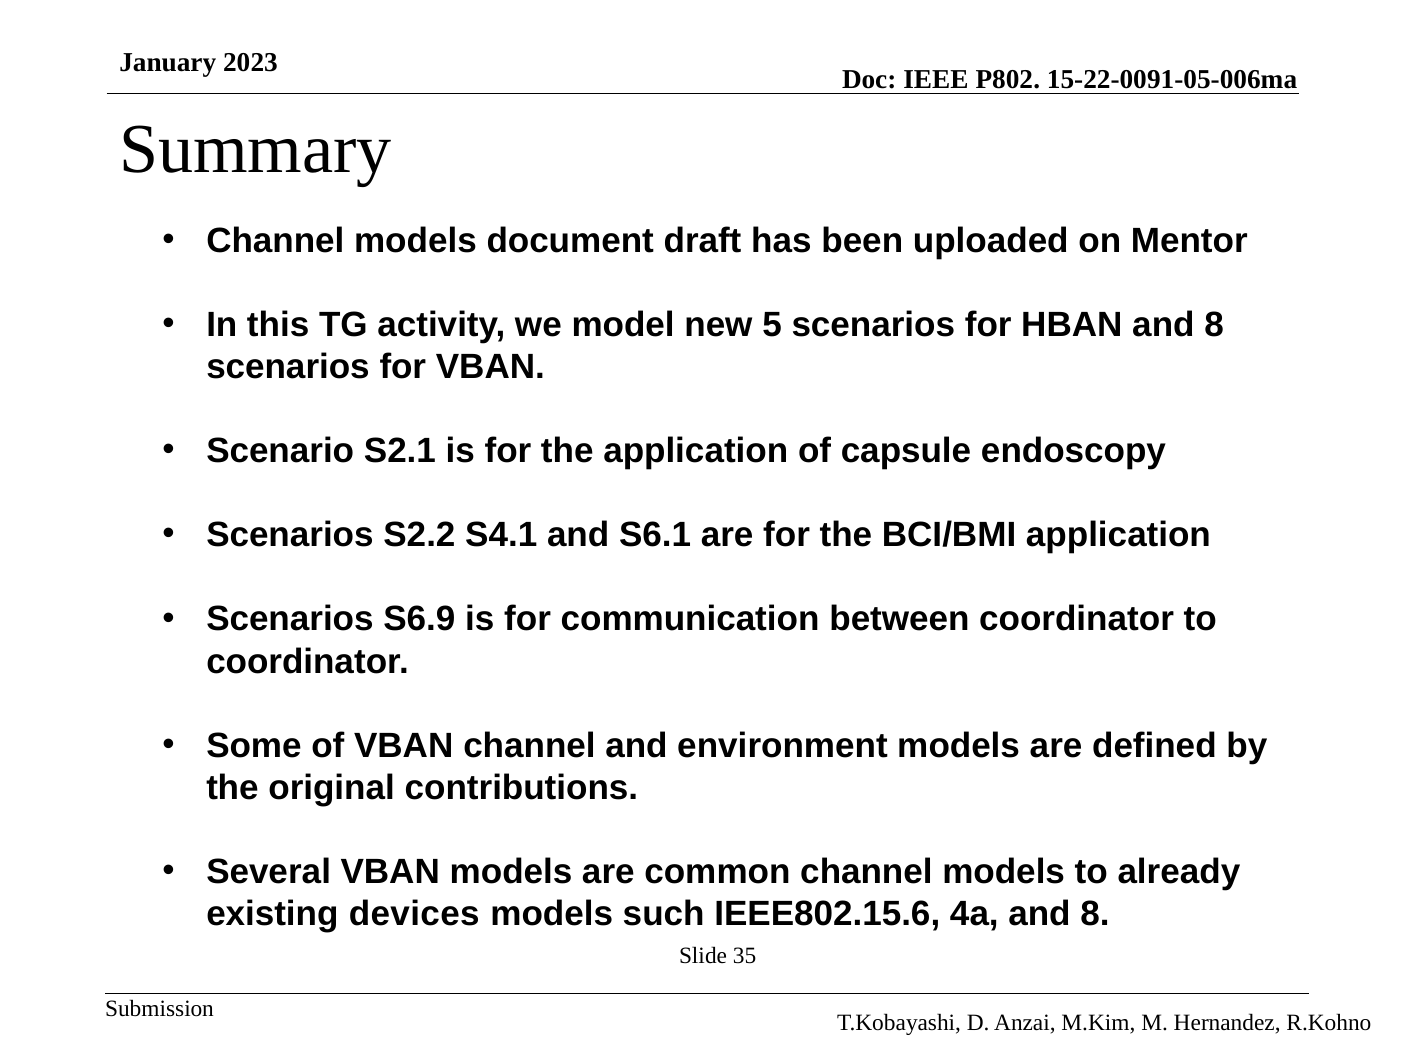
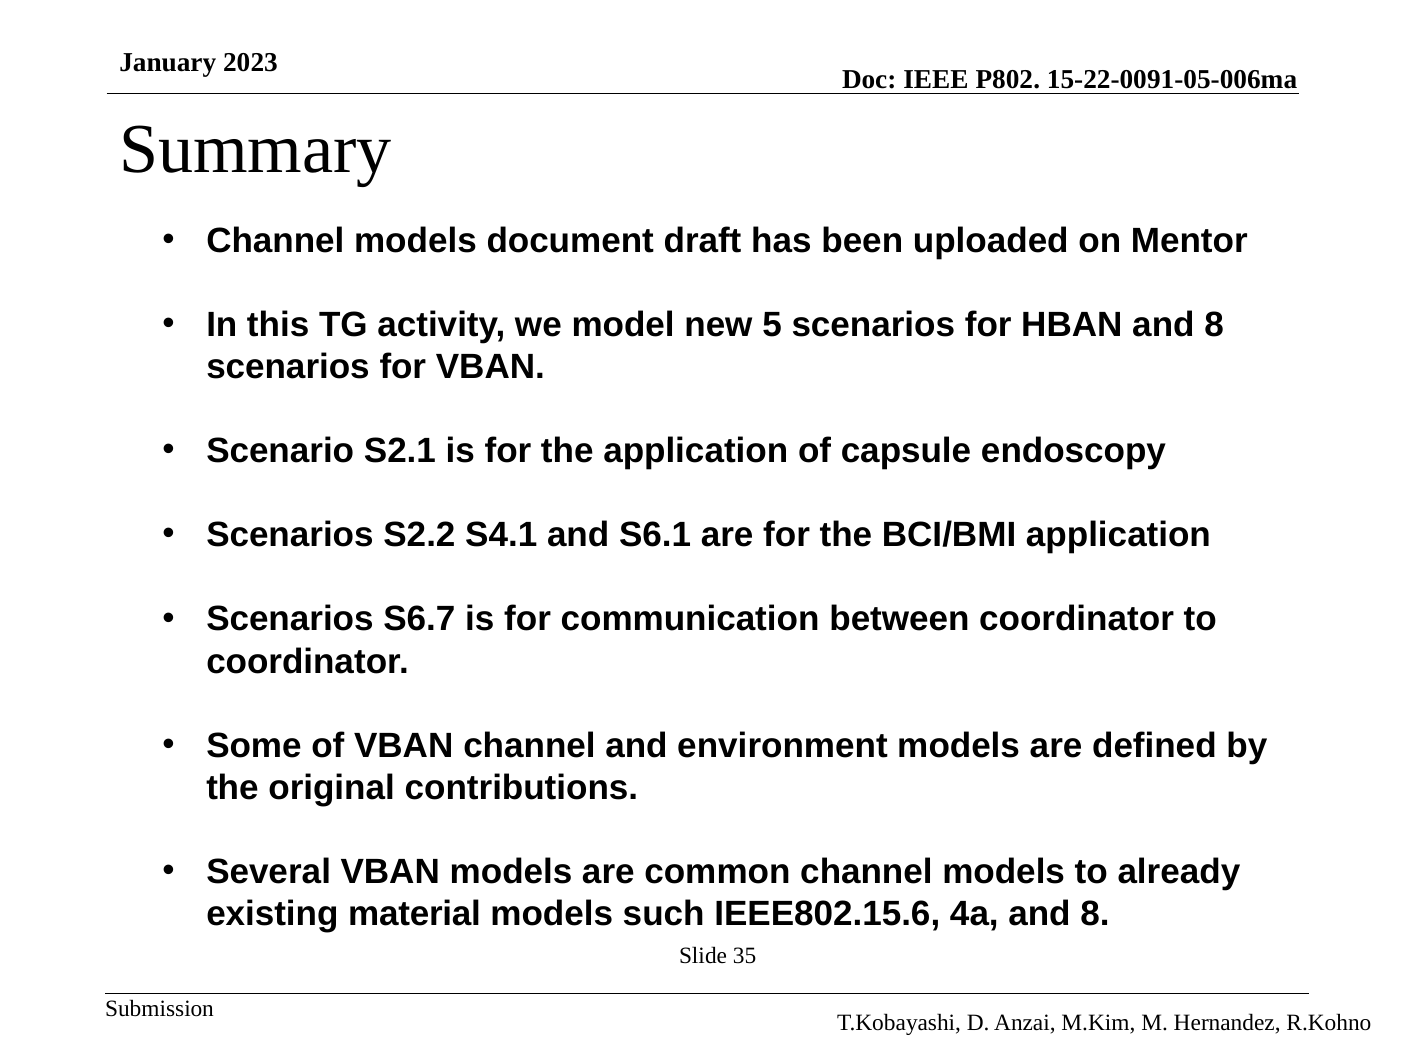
S6.9: S6.9 -> S6.7 (419, 619)
devices: devices -> material (415, 914)
